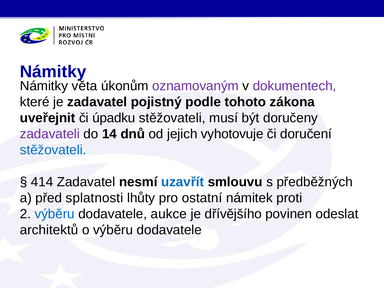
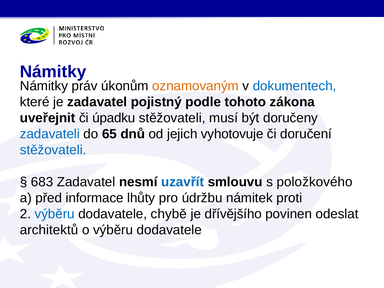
věta: věta -> práv (85, 86)
oznamovaným colour: purple -> orange (196, 86)
dokumentech colour: purple -> blue (295, 86)
zadavateli colour: purple -> blue (50, 134)
14: 14 -> 65 (109, 134)
414: 414 -> 683 (42, 182)
předběžných: předběžných -> položkového (315, 182)
splatnosti: splatnosti -> informace (95, 198)
ostatní: ostatní -> údržbu (202, 198)
aukce: aukce -> chybě (169, 214)
